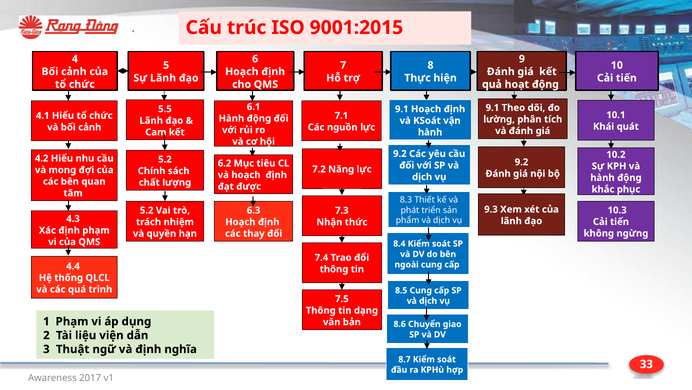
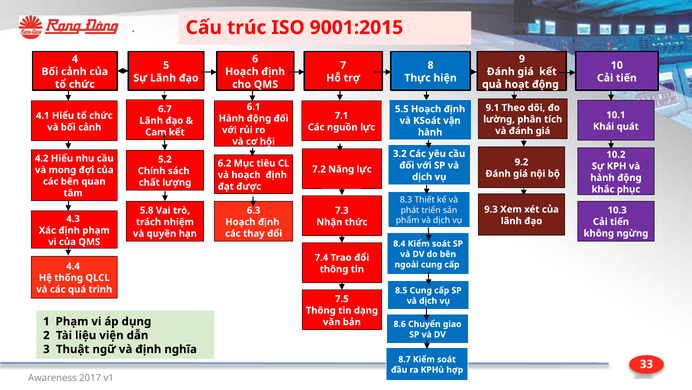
5.5: 5.5 -> 6.7 (165, 109)
9.1: 9.1 -> 5.5 (402, 109)
9.2: 9.2 -> 3.2 (400, 153)
5.2: 5.2 -> 5.8 (147, 210)
